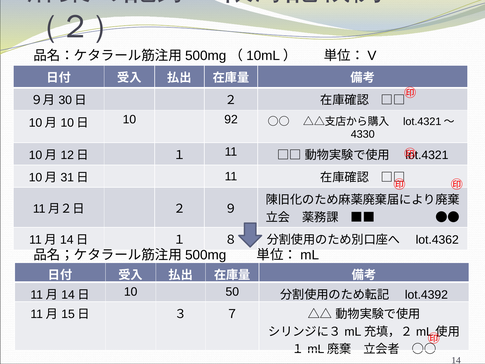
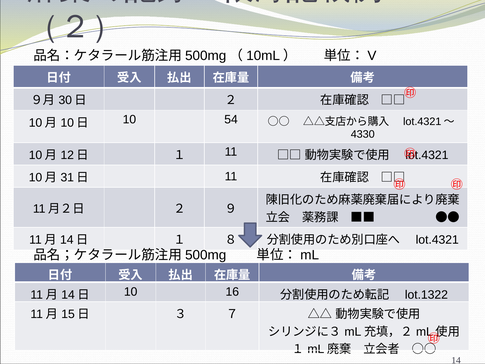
92: 92 -> 54 (231, 120)
lot.4362: lot.4362 -> lot.4321 (437, 240)
50: 50 -> 16 (232, 291)
lot.4392: lot.4392 -> lot.1322 (426, 295)
